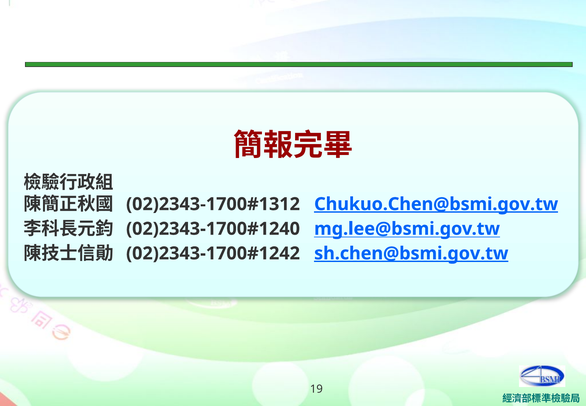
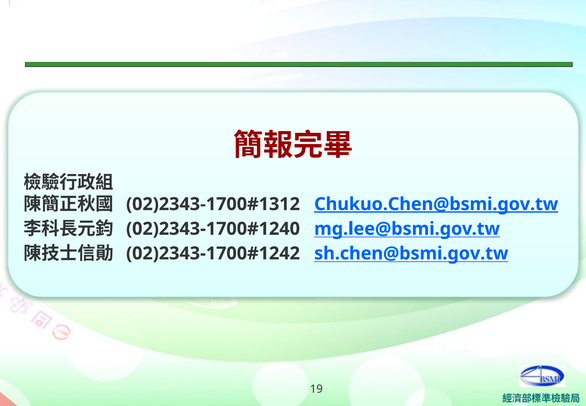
sh.chen@bsmi.gov.tw underline: present -> none (411, 253)
